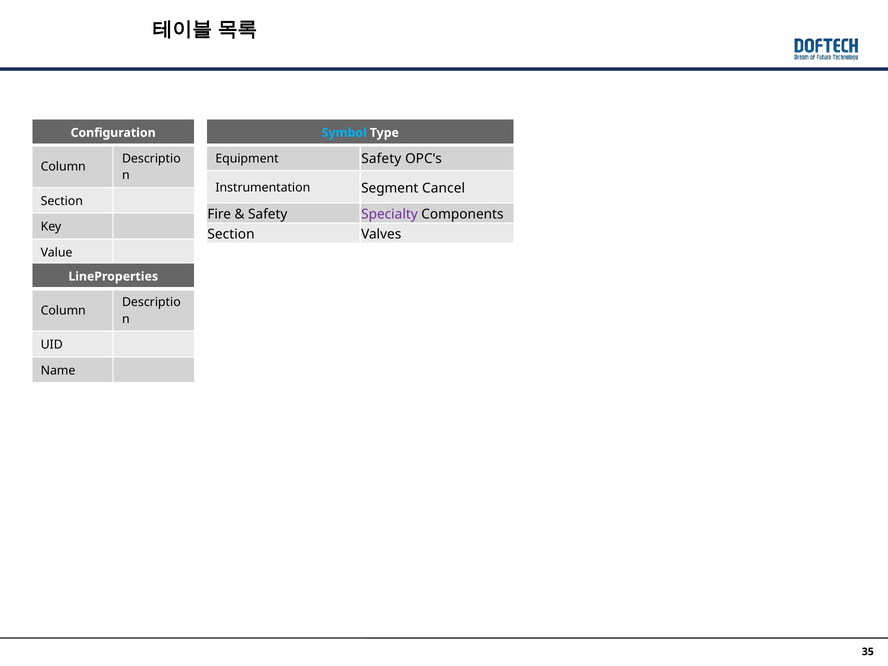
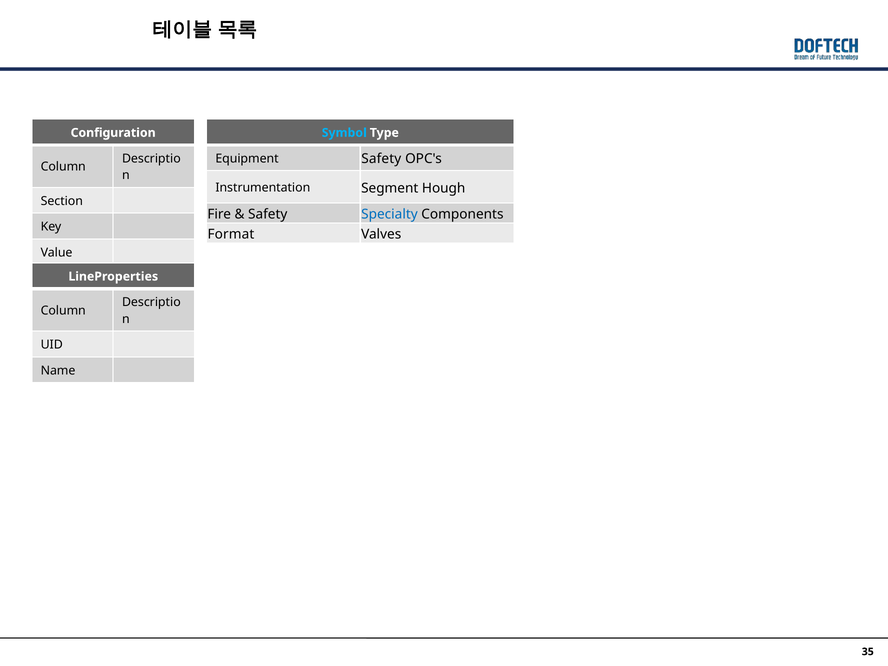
Cancel: Cancel -> Hough (444, 188)
Specialty colour: purple -> blue (389, 214)
Section: Section -> Format (231, 234)
